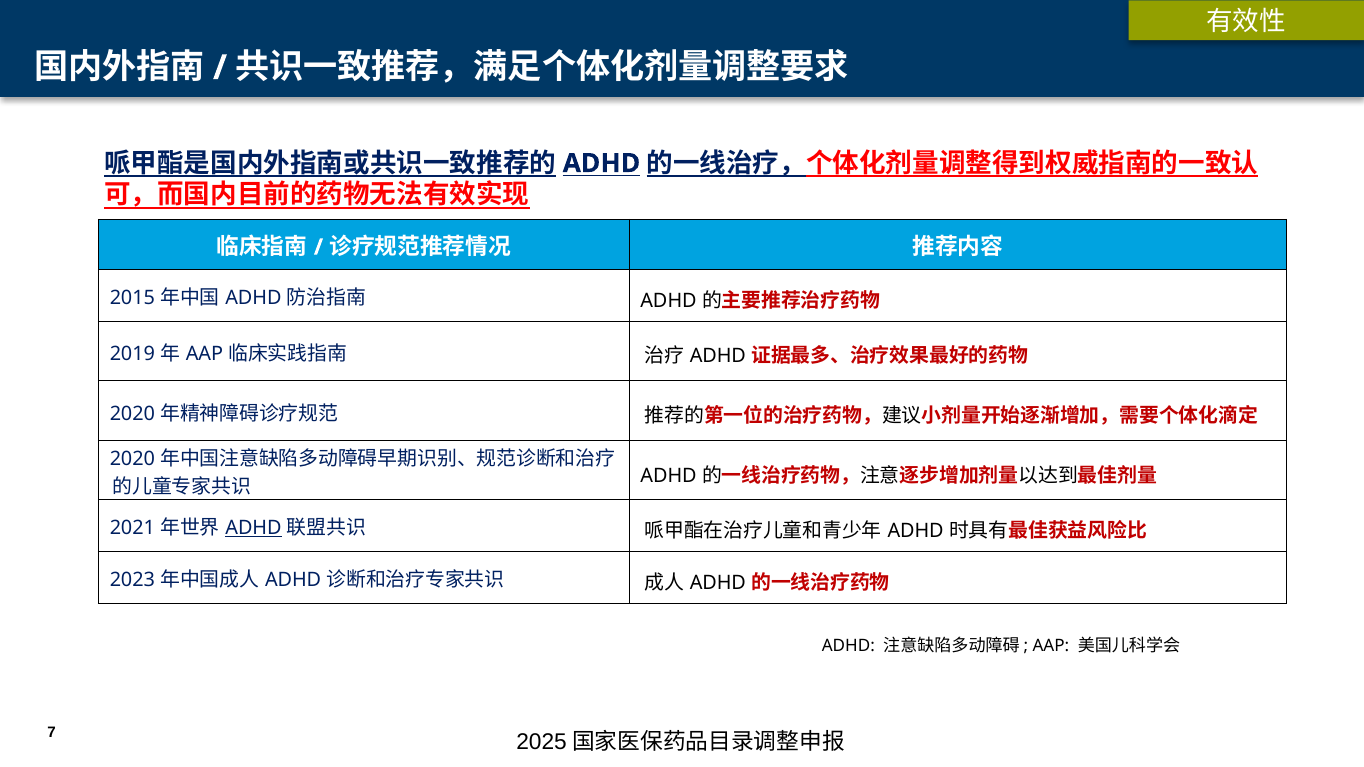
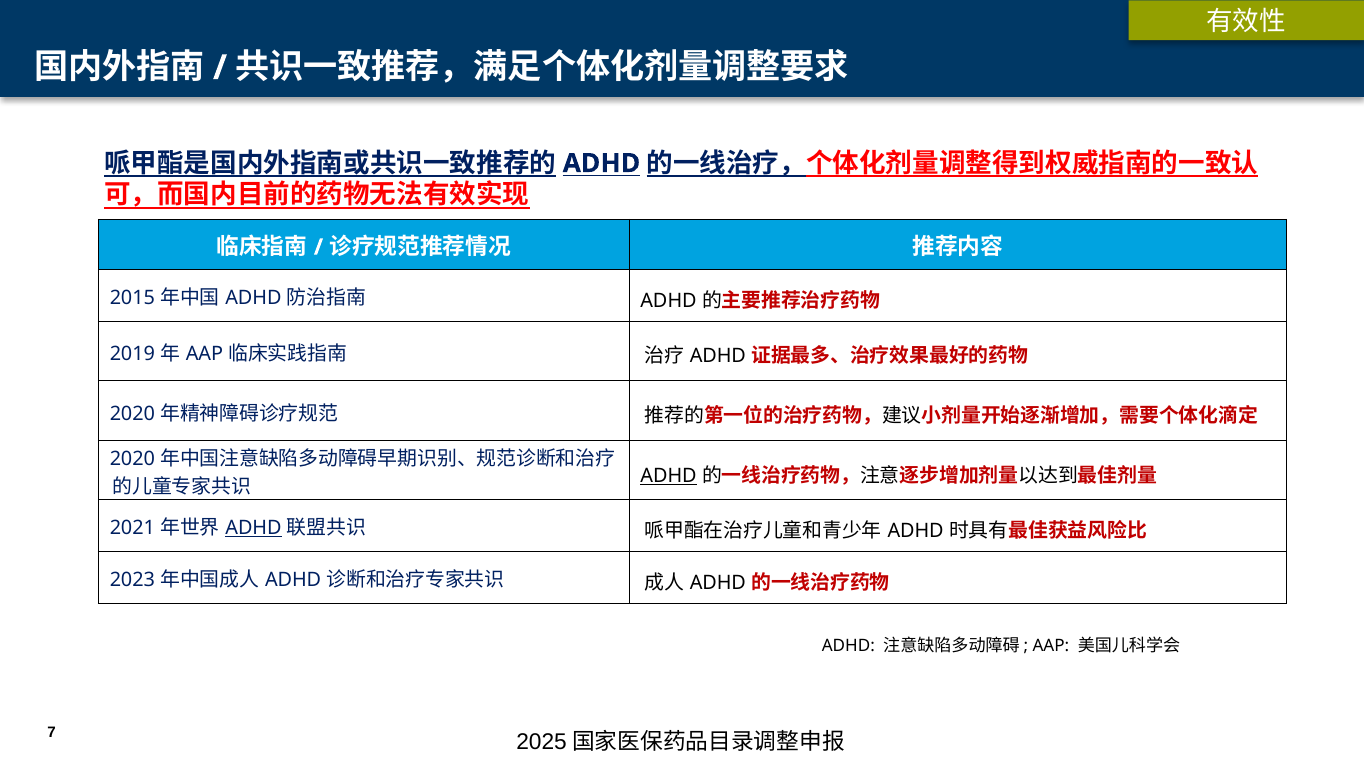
ADHD underline: none -> present (669, 476)
